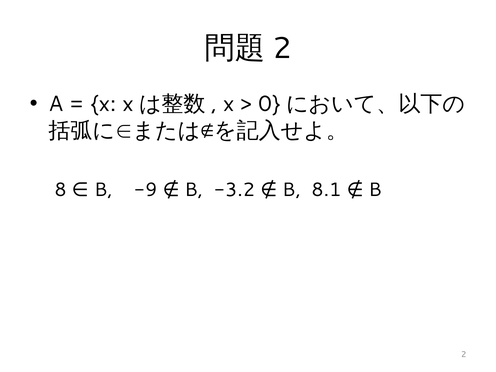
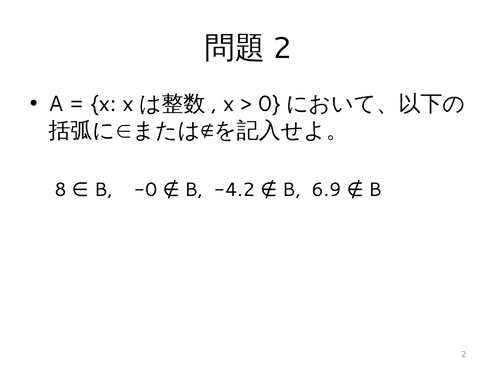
-9: -9 -> -0 (146, 190)
-3.2: -3.2 -> -4.2 (234, 190)
8.1: 8.1 -> 6.9 (326, 190)
